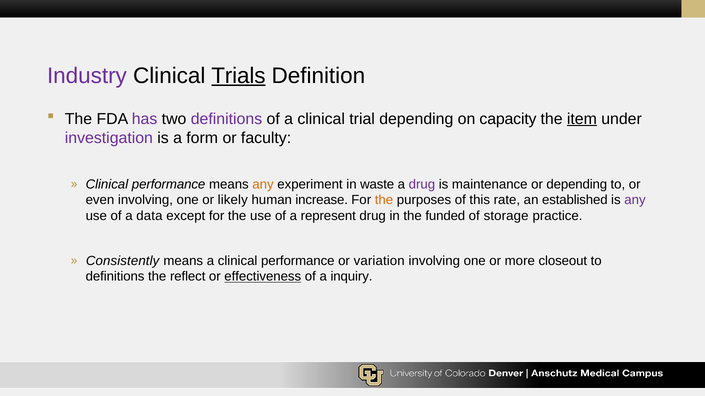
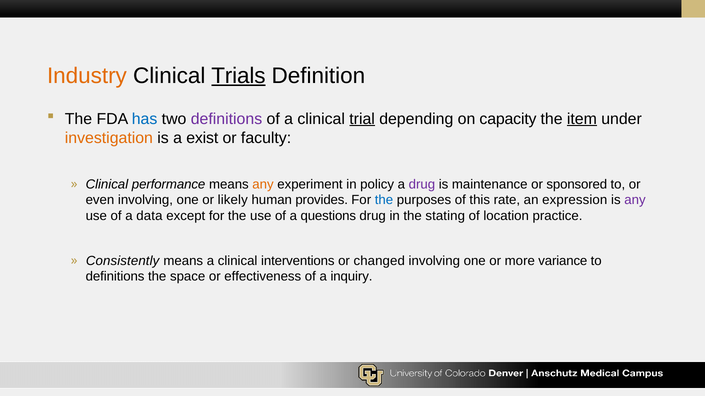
Industry colour: purple -> orange (87, 76)
has colour: purple -> blue (145, 119)
trial underline: none -> present (362, 119)
investigation colour: purple -> orange (109, 138)
form: form -> exist (202, 138)
waste: waste -> policy (377, 184)
or depending: depending -> sponsored (577, 184)
increase: increase -> provides (322, 200)
the colour: orange -> blue (384, 200)
established: established -> expression (575, 200)
represent: represent -> questions (328, 216)
funded: funded -> stating (445, 216)
storage: storage -> location (506, 216)
a clinical performance: performance -> interventions (298, 261)
variation: variation -> changed (379, 261)
closeout: closeout -> variance (563, 261)
reflect: reflect -> space (188, 277)
effectiveness underline: present -> none (263, 277)
